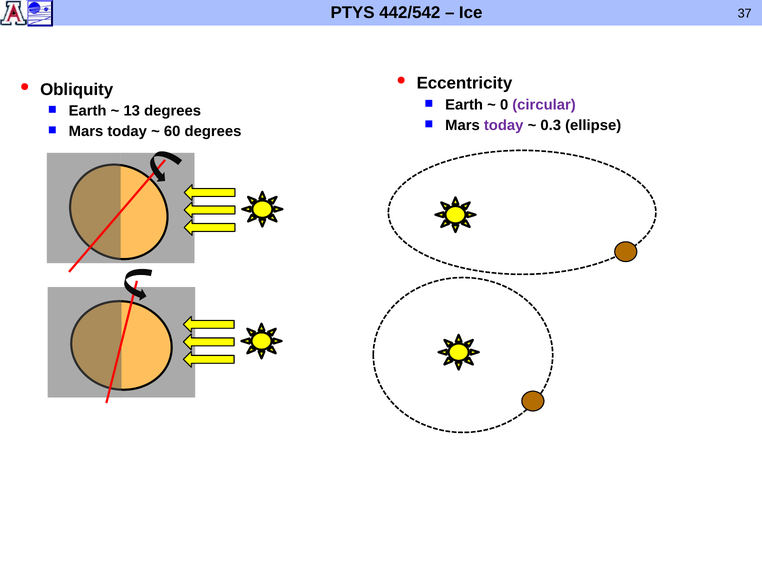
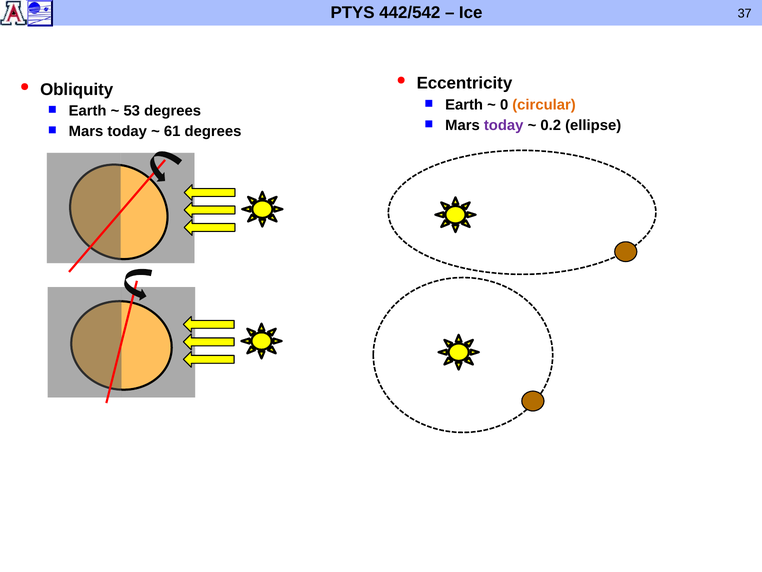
circular colour: purple -> orange (544, 105)
13: 13 -> 53 (132, 111)
0.3: 0.3 -> 0.2 (551, 125)
60: 60 -> 61 (172, 131)
